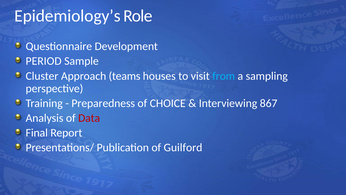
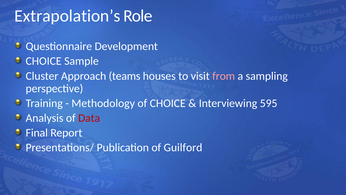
Epidemiology’s: Epidemiology’s -> Extrapolation’s (67, 16)
PERIOD: PERIOD -> CHOICE (44, 61)
from colour: light blue -> pink (224, 76)
Preparedness: Preparedness -> Methodology (103, 103)
867: 867 -> 595 (269, 103)
